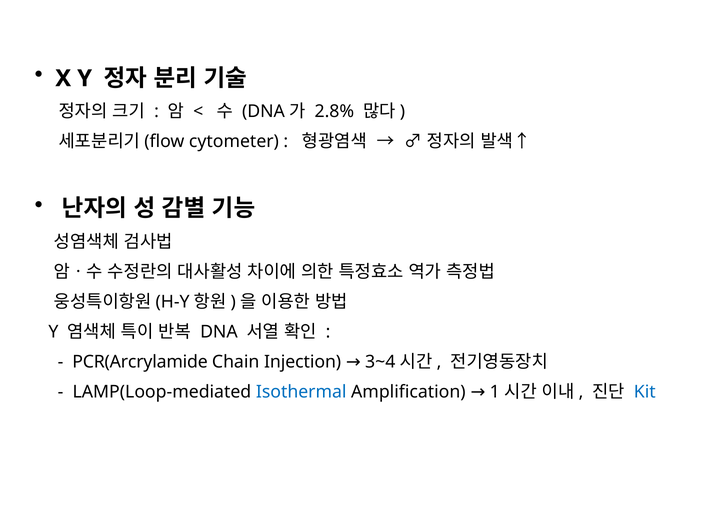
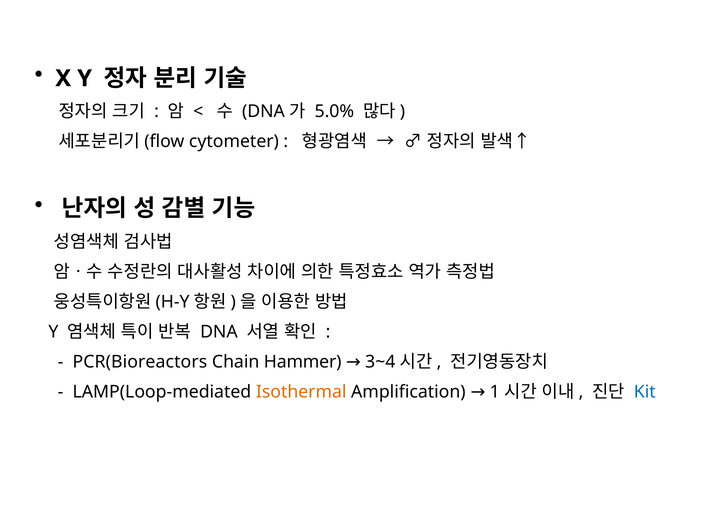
2.8%: 2.8% -> 5.0% (334, 112)
PCR(Arcrylamide: PCR(Arcrylamide -> PCR(Bioreactors (140, 362)
Injection: Injection -> Hammer (303, 362)
Isothermal colour: blue -> orange (301, 392)
